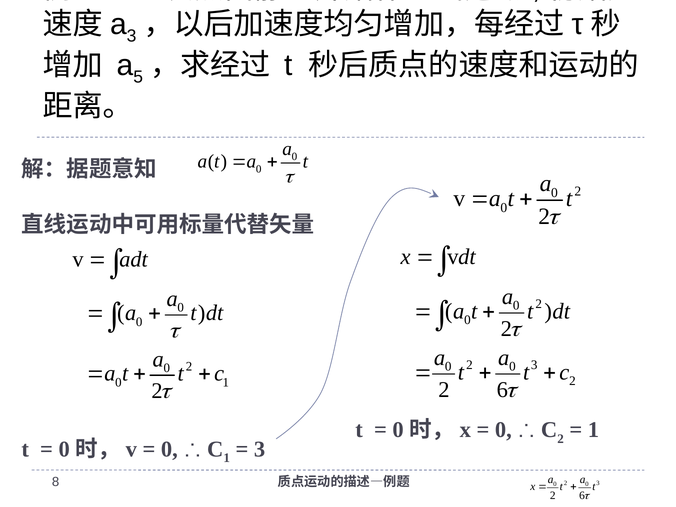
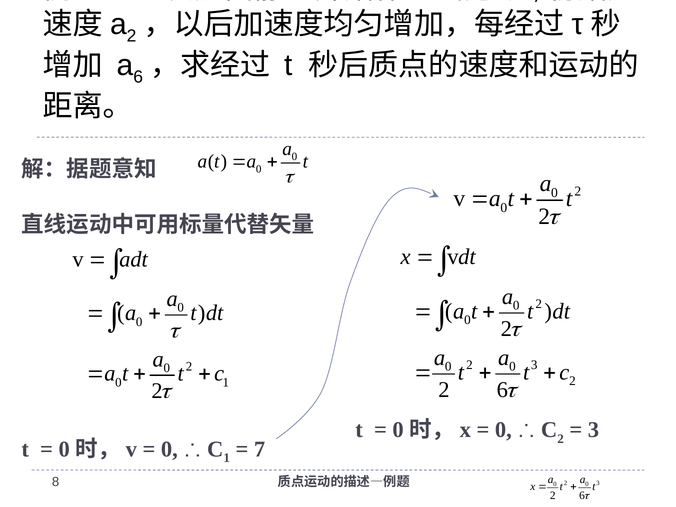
3: 3 -> 2 (132, 36)
5: 5 -> 6 (138, 77)
1: 1 -> 3 (593, 430)
3: 3 -> 7 (260, 449)
